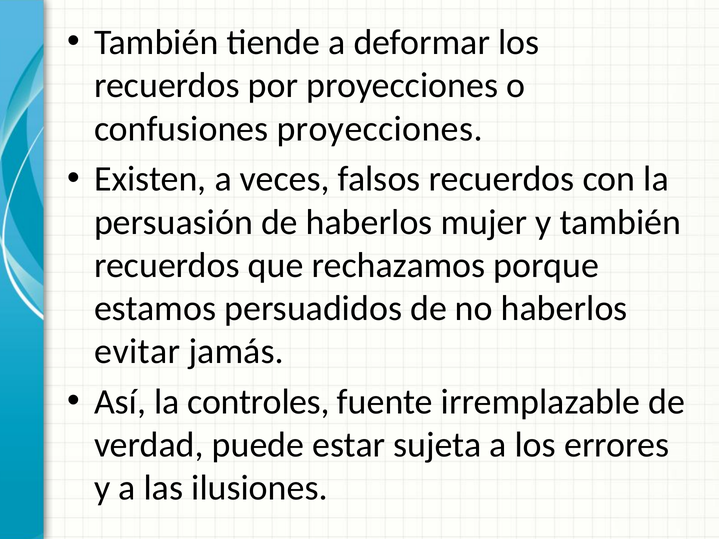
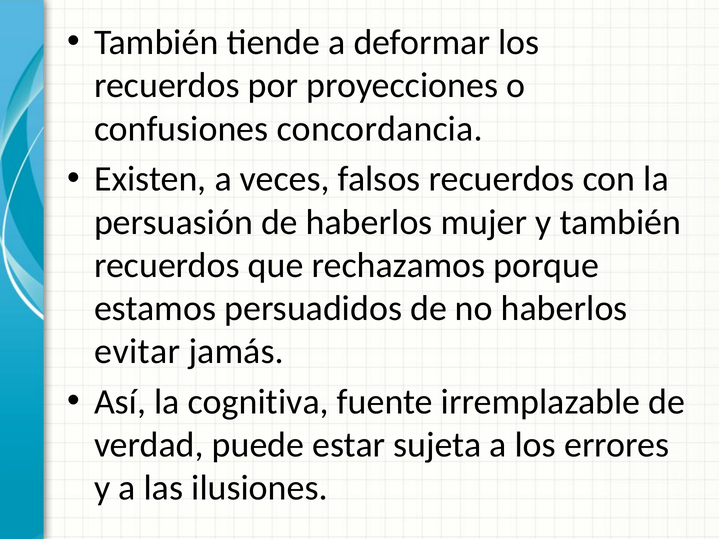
confusiones proyecciones: proyecciones -> concordancia (380, 129)
controles: controles -> cognitiva (258, 402)
